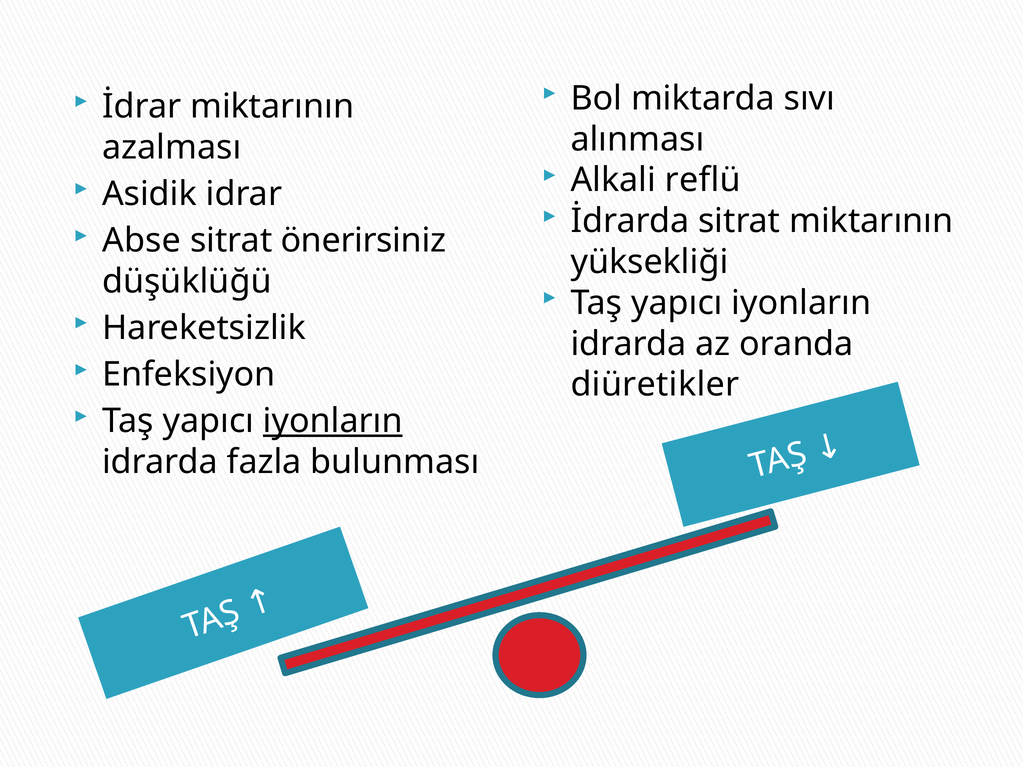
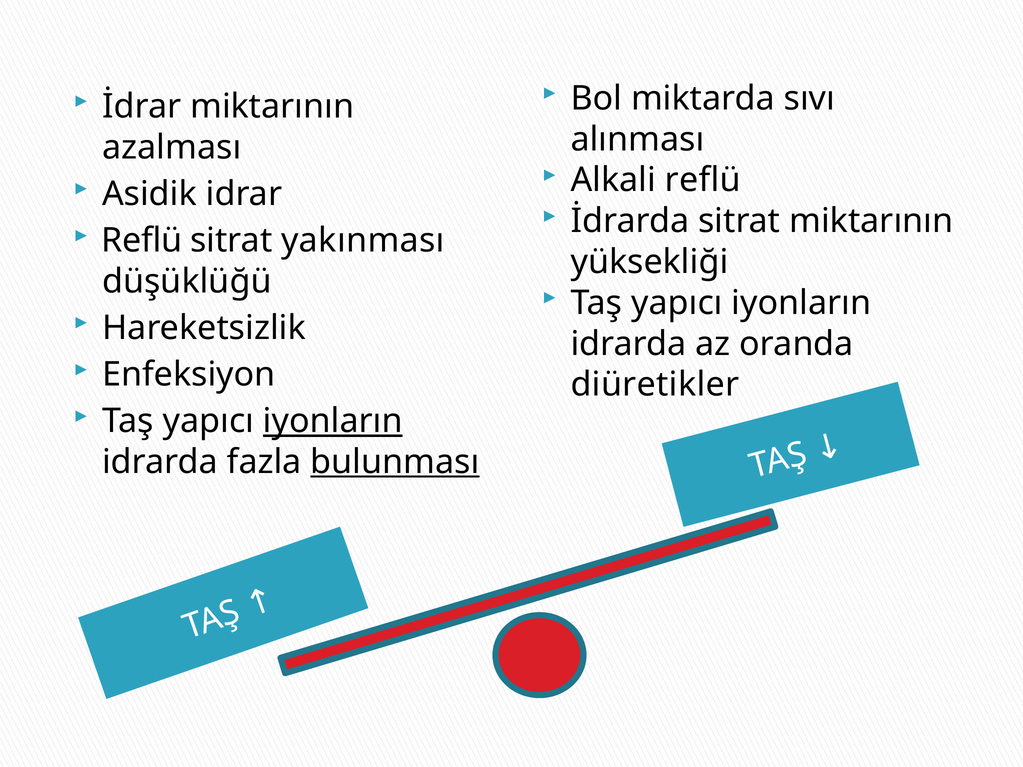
Abse: Abse -> Reflü (142, 241)
önerirsiniz: önerirsiniz -> yakınması (363, 241)
bulunması underline: none -> present (395, 462)
